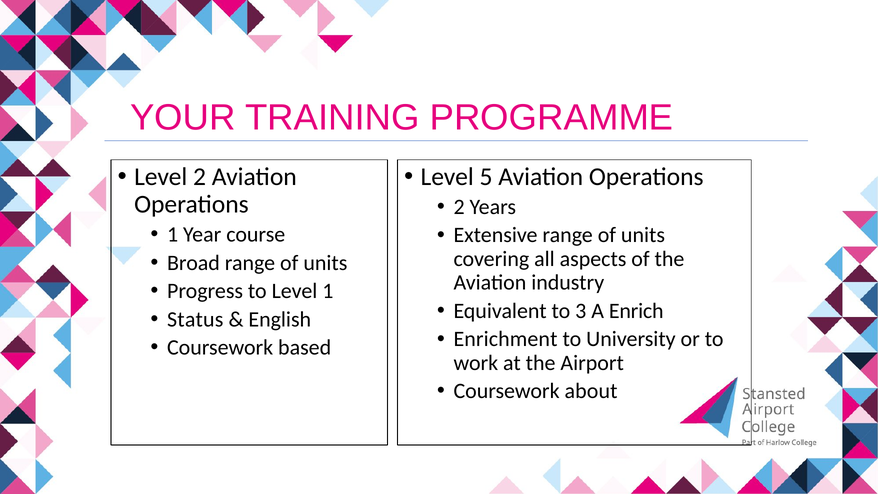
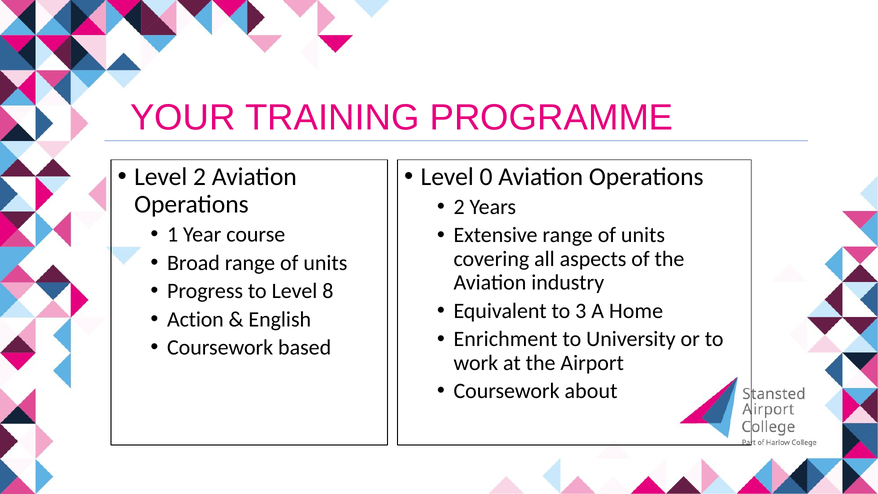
5: 5 -> 0 (486, 177)
Level 1: 1 -> 8 (328, 291)
Enrich: Enrich -> Home (636, 311)
Status: Status -> Action (195, 319)
